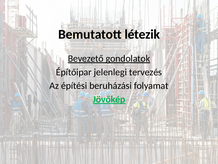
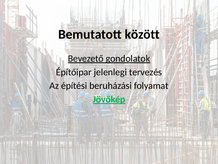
létezik: létezik -> között (142, 34)
